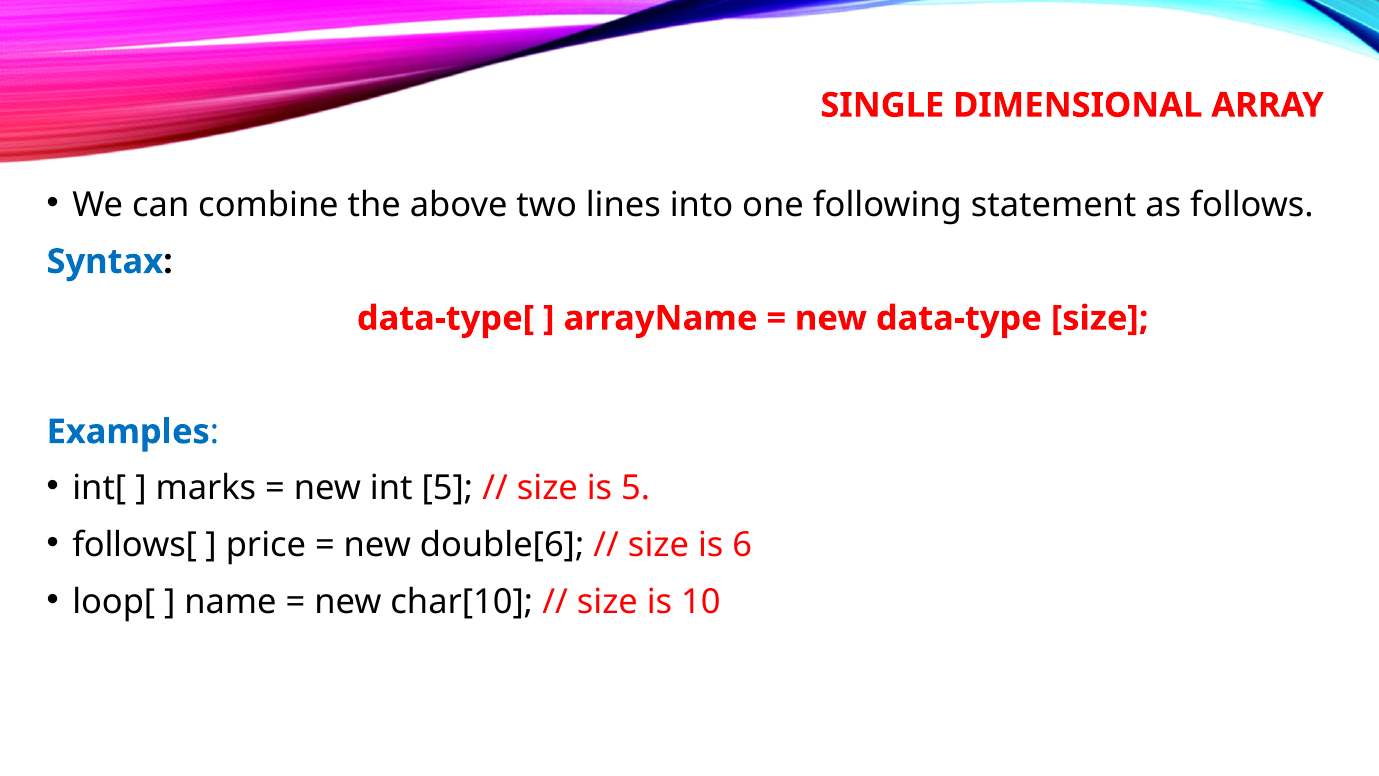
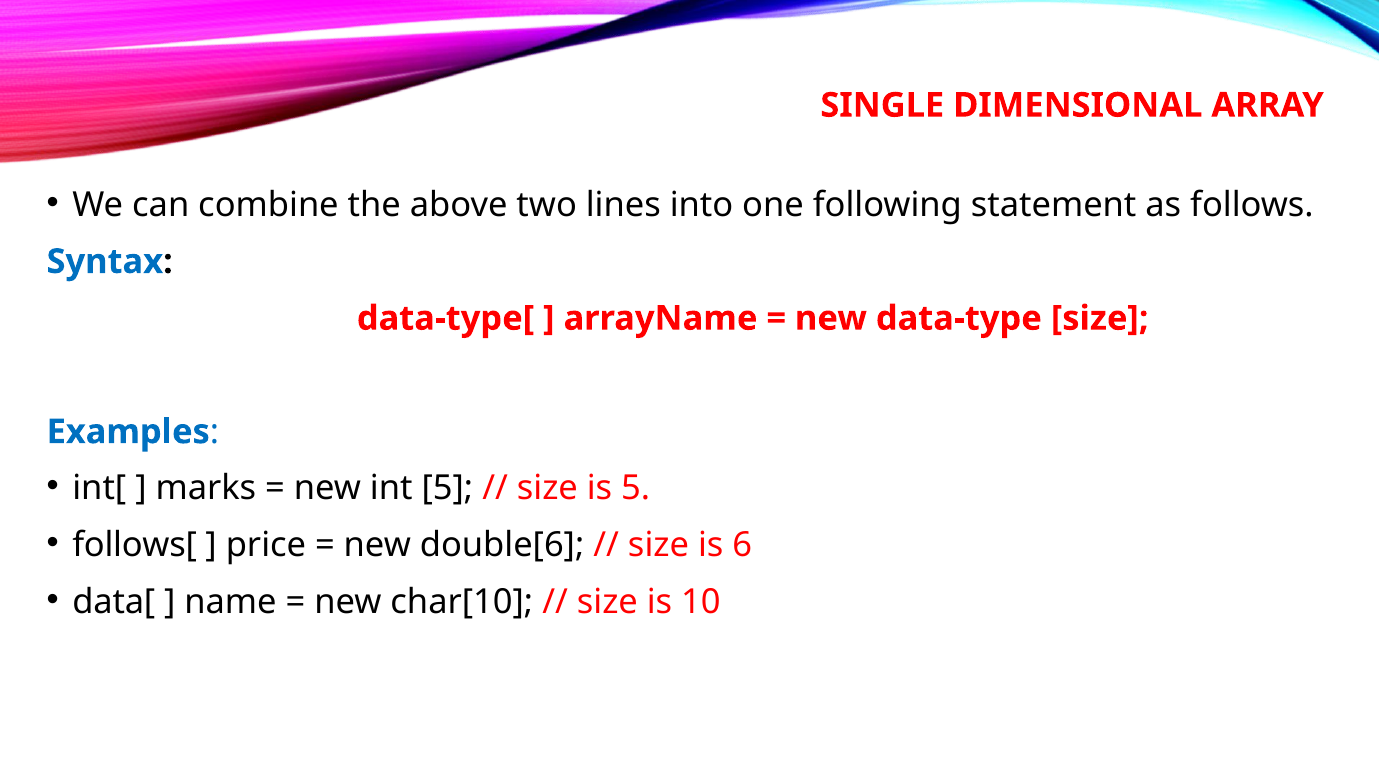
loop[: loop[ -> data[ (114, 602)
